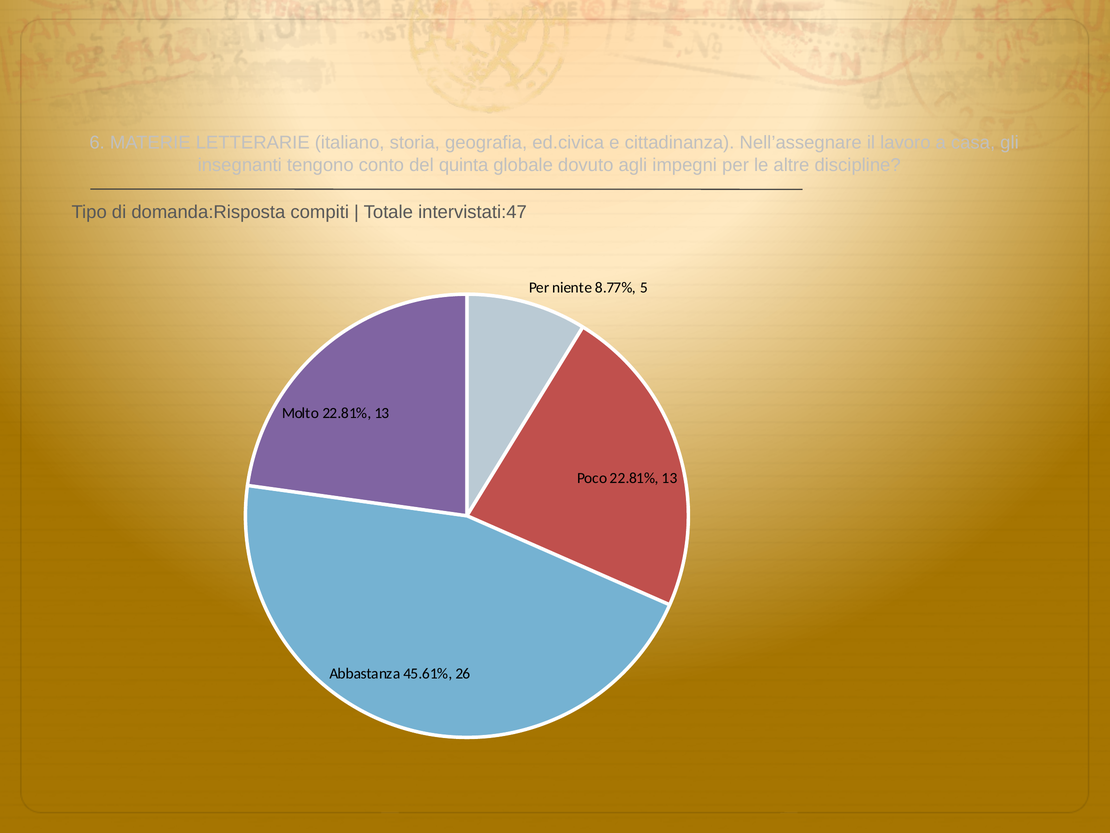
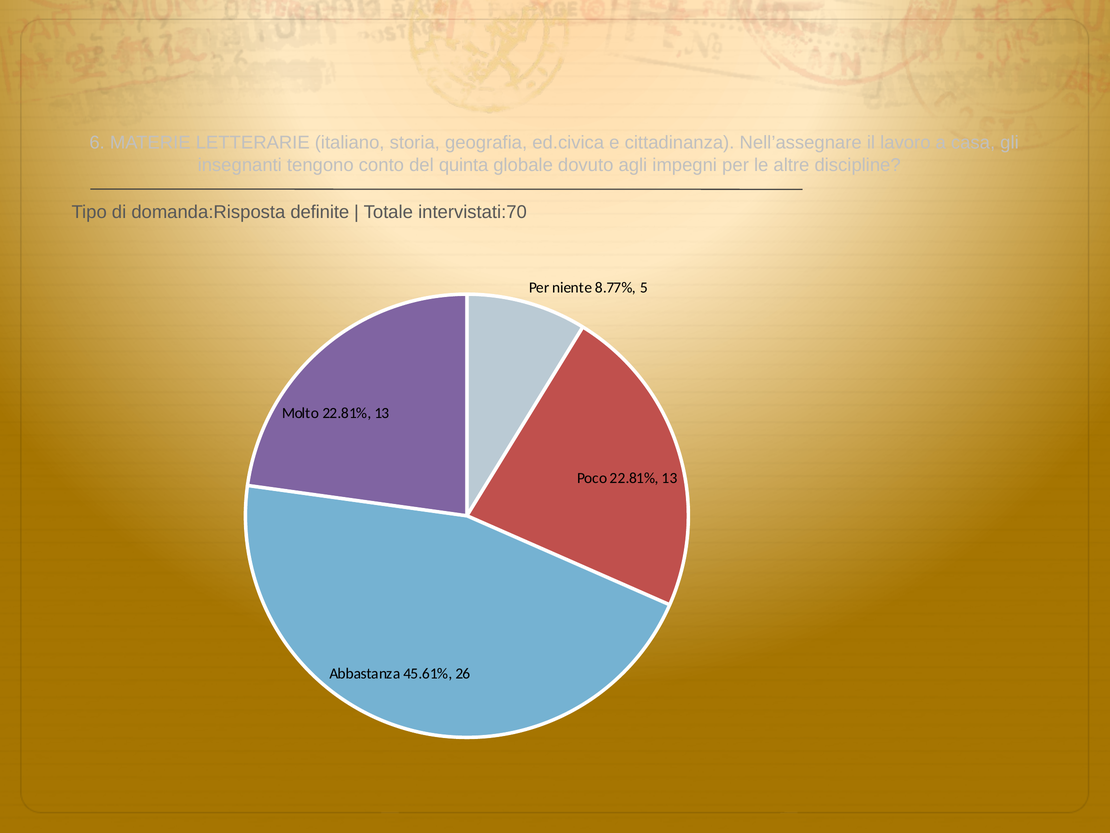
compiti: compiti -> definite (320, 212)
intervistati:47: intervistati:47 -> intervistati:70 (472, 212)
